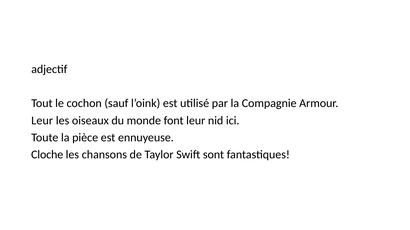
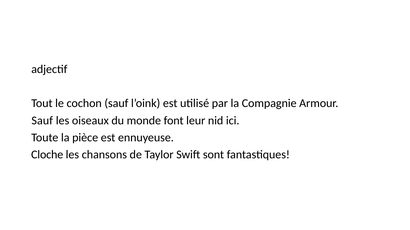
Leur: Leur -> Sauf (42, 121)
